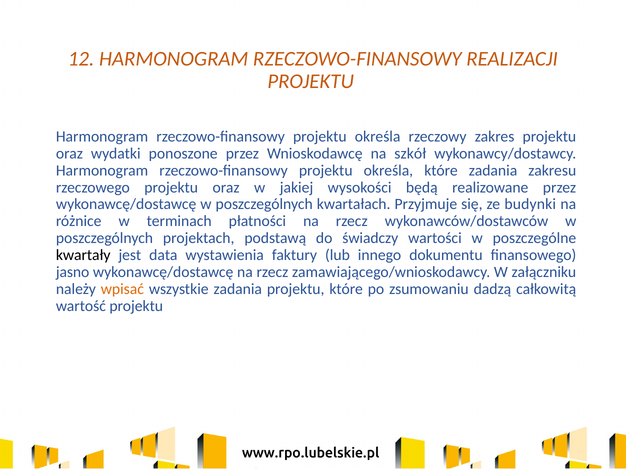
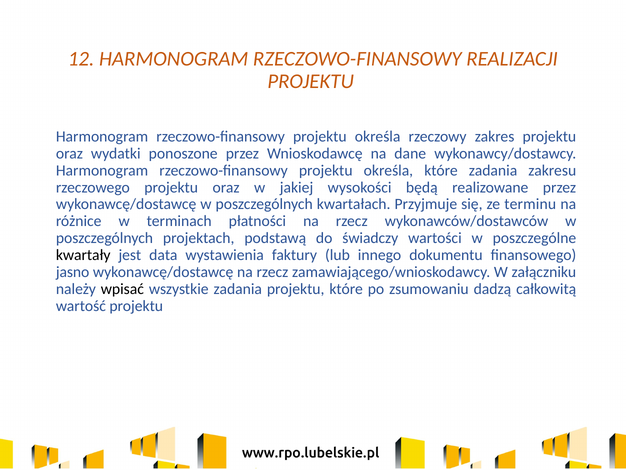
szkół: szkół -> dane (410, 153)
budynki: budynki -> terminu (530, 204)
wpisać colour: orange -> black (122, 289)
